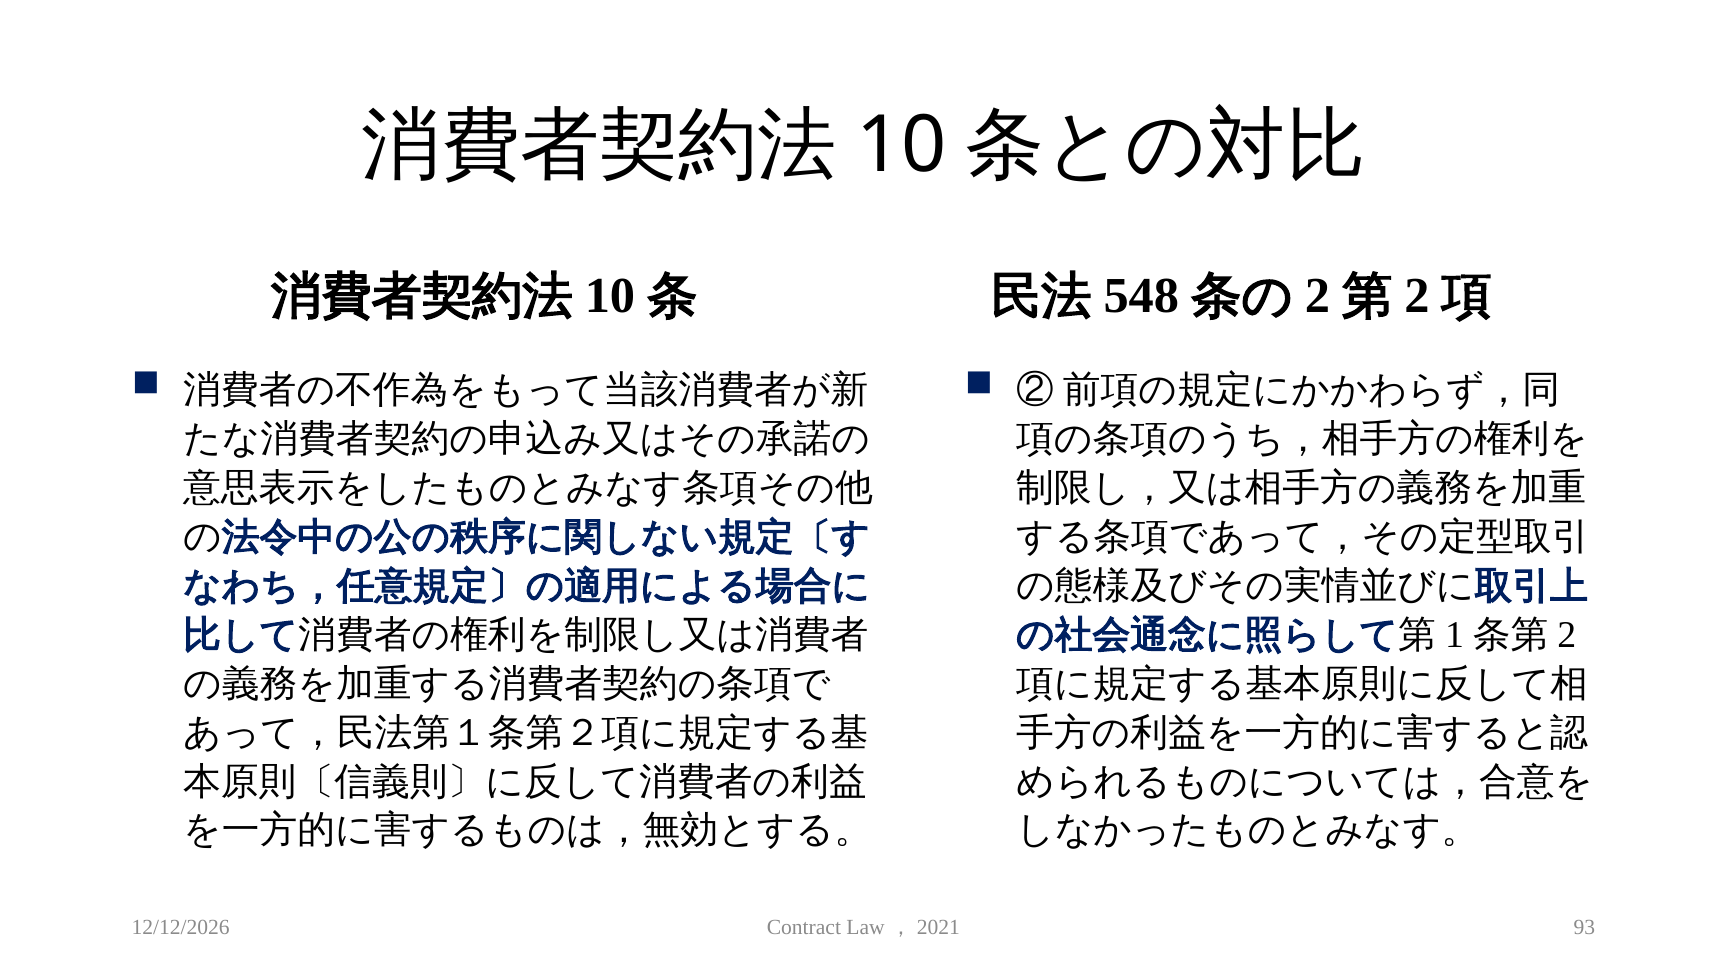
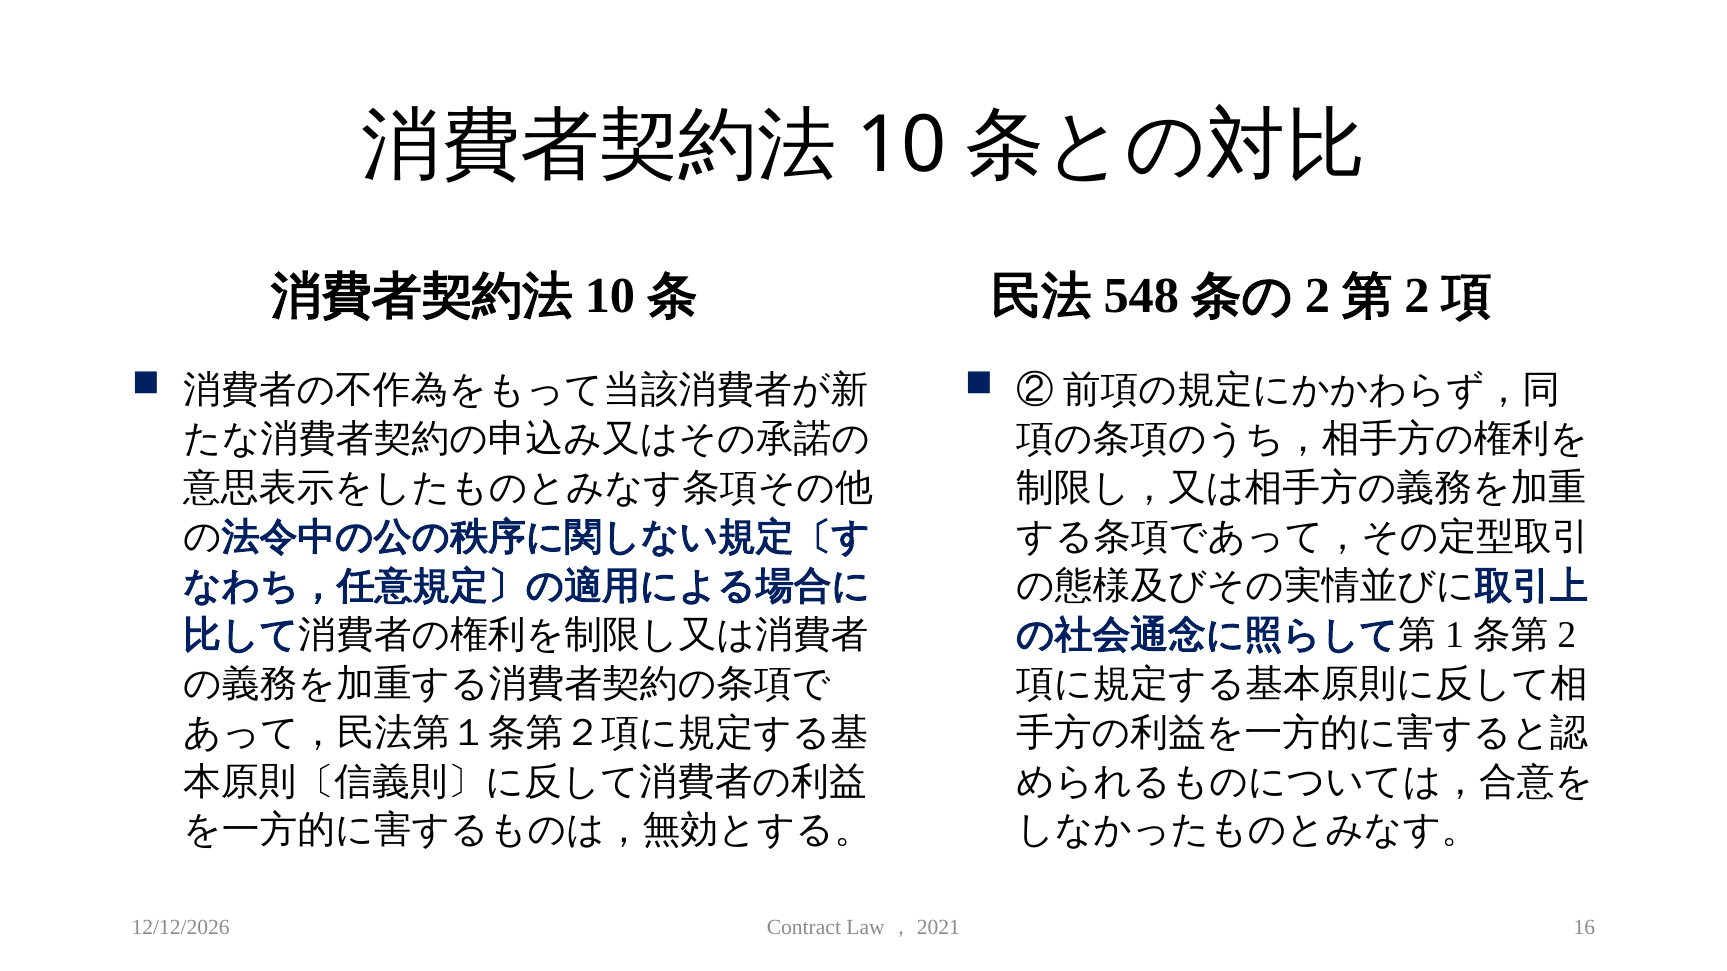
93: 93 -> 16 (1584, 928)
